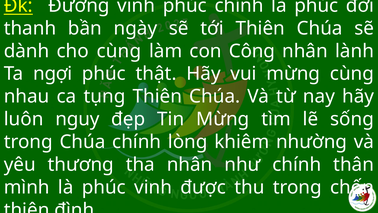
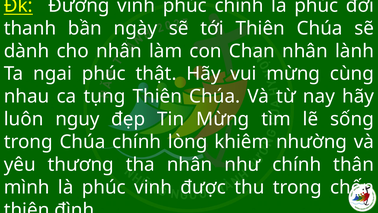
cho cùng: cùng -> nhân (119, 51)
Công: Công -> Chan (252, 51)
ngợi: ngợi -> ngai (53, 74)
